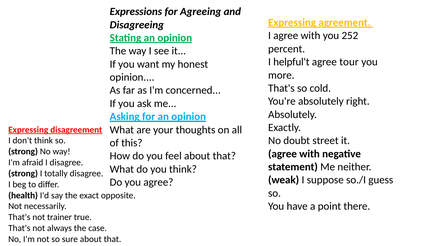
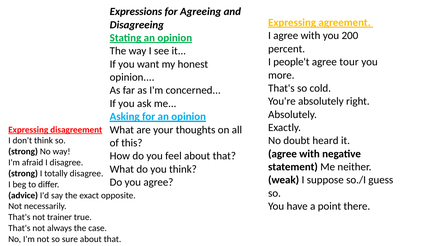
252: 252 -> 200 (350, 36)
helpful't: helpful't -> people't (291, 62)
street: street -> heard (325, 141)
health: health -> advice (23, 195)
